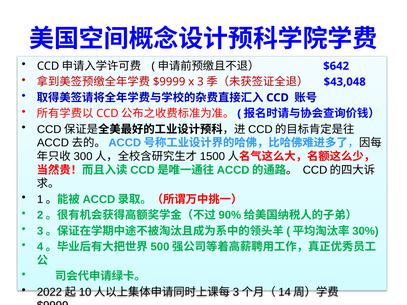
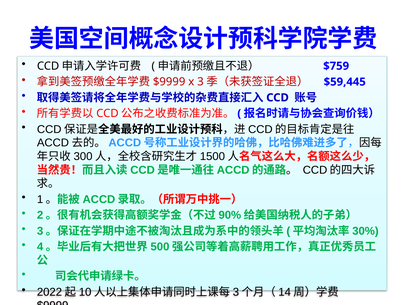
$642: $642 -> $759 (336, 66)
$43,048: $43,048 -> $59,445 (345, 82)
